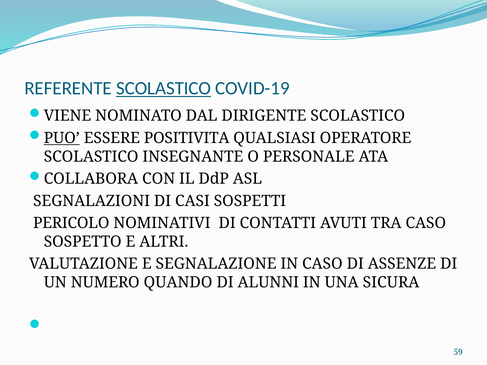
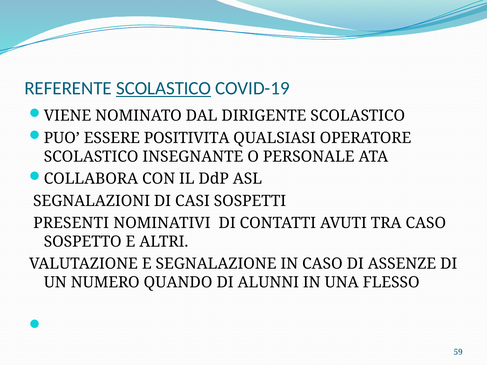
PUO underline: present -> none (62, 138)
PERICOLO: PERICOLO -> PRESENTI (71, 223)
SICURA: SICURA -> FLESSO (391, 283)
